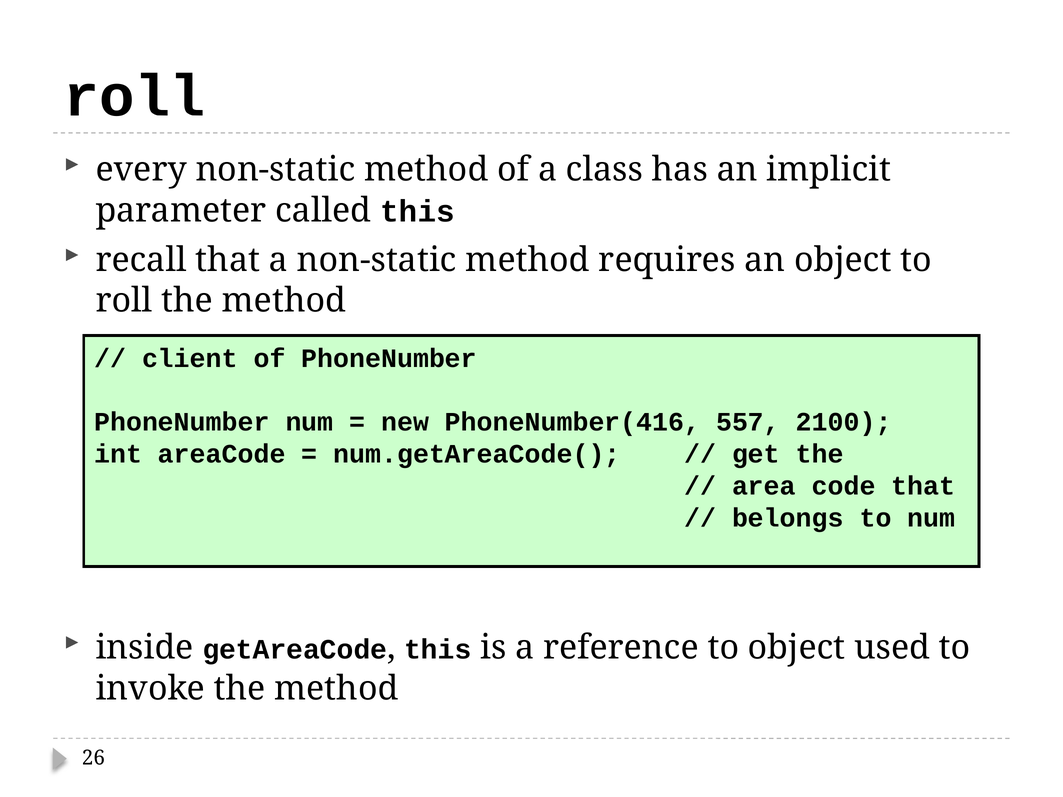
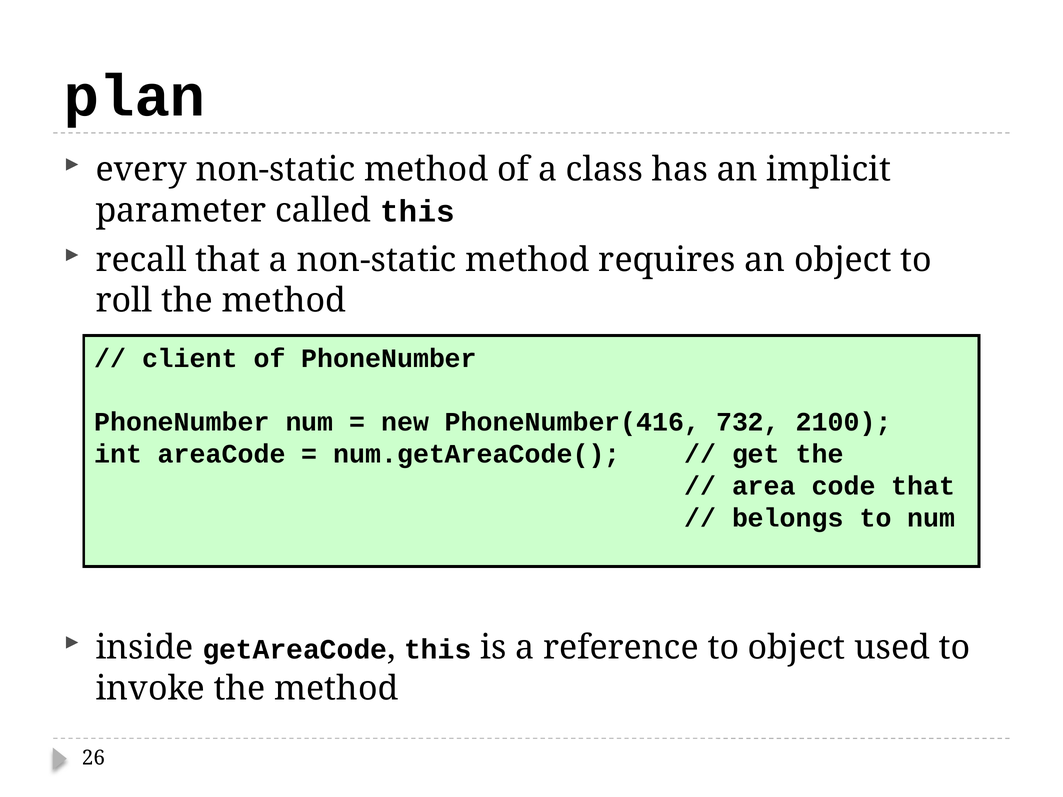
roll: roll -> plan (135, 96)
557: 557 -> 732 (748, 422)
